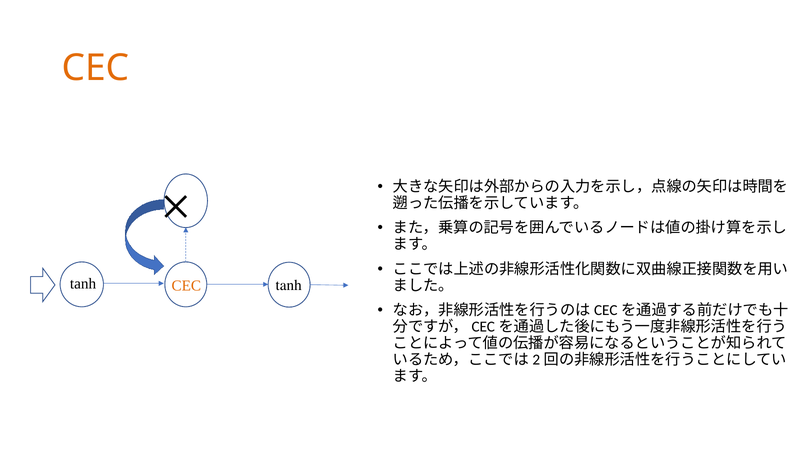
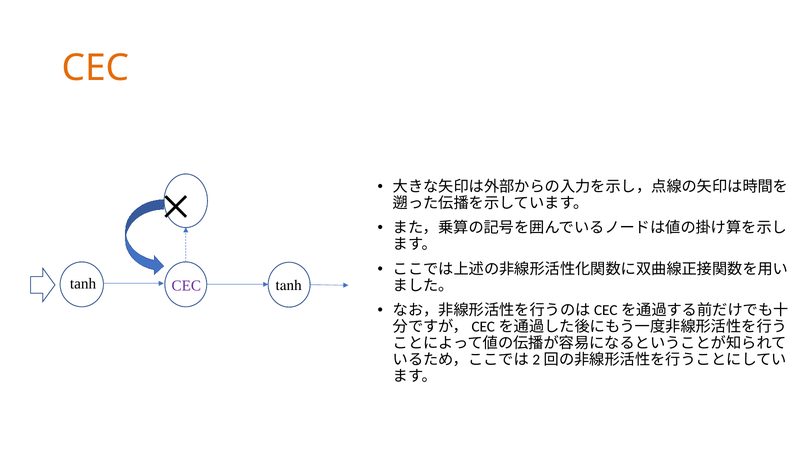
CEC colour: orange -> purple (186, 286)
